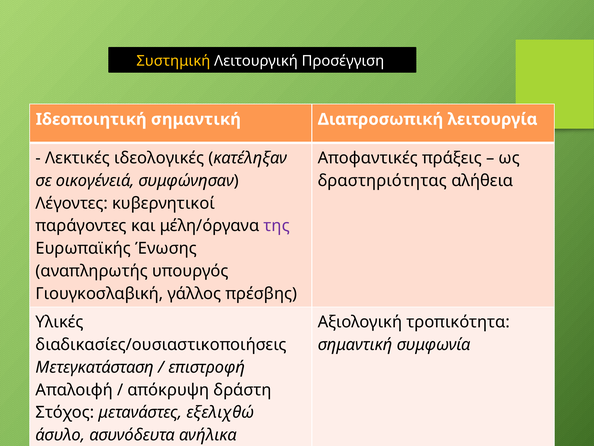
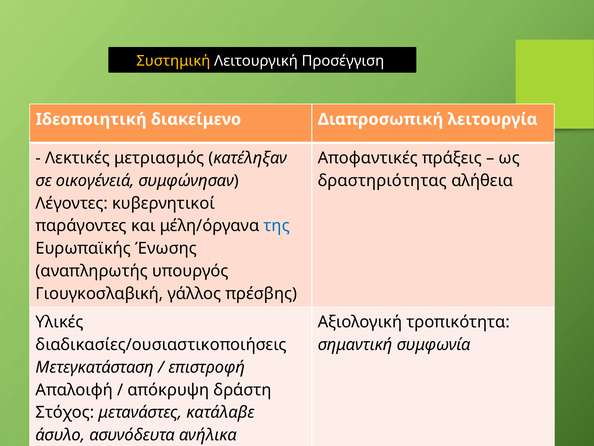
Ιδεοποιητική σημαντική: σημαντική -> διακείμενο (196, 119)
ιδεολογικές: ιδεολογικές -> μετριασμός (159, 158)
της colour: purple -> blue (277, 226)
εξελιχθώ: εξελιχθώ -> κατάλαβε (220, 412)
